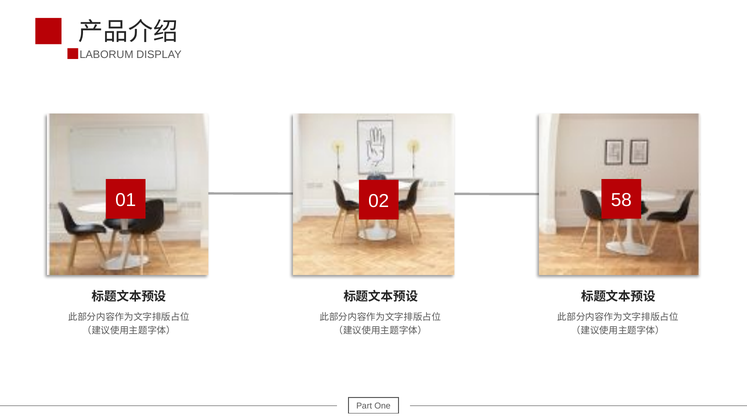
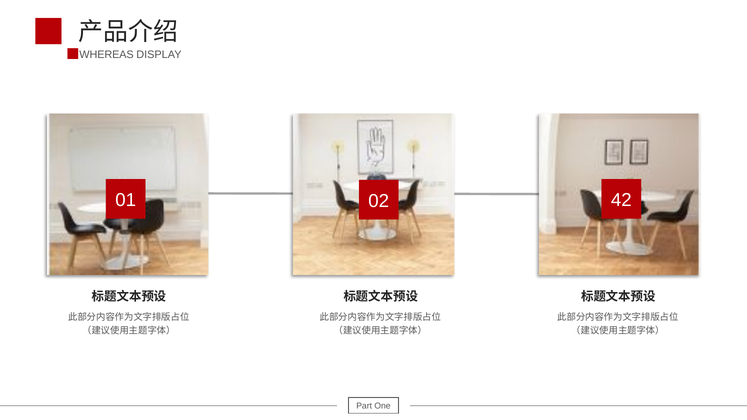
LABORUM: LABORUM -> WHEREAS (107, 54)
58: 58 -> 42 (621, 200)
